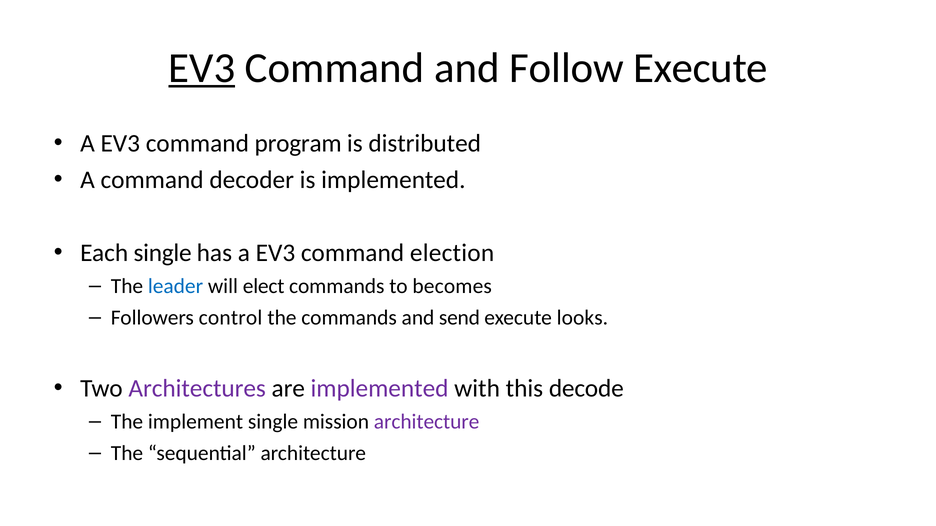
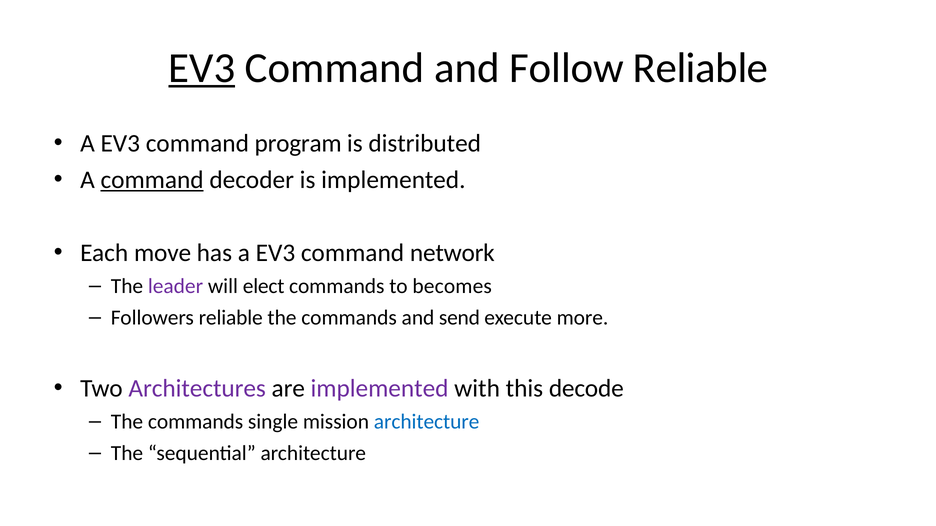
Follow Execute: Execute -> Reliable (701, 68)
command underline: none -> present (152, 180)
Each single: single -> move (163, 253)
election: election -> network (452, 253)
leader colour: blue -> purple (176, 287)
Followers control: control -> reliable (231, 318)
looks: looks -> more (582, 318)
implement: implement -> commands (196, 422)
architecture colour: purple -> blue (427, 422)
